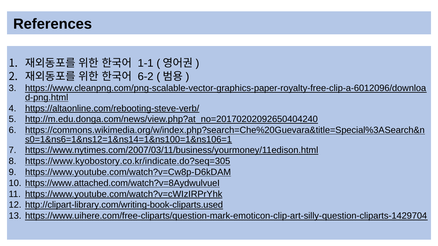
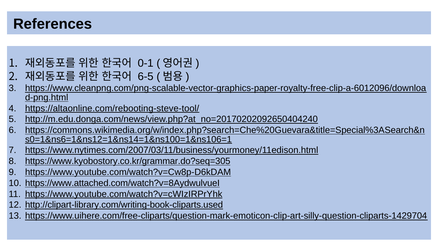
1-1: 1-1 -> 0-1 (146, 63)
6-2: 6-2 -> 6-5 (146, 77)
https://altaonline.com/rebooting-steve-verb/: https://altaonline.com/rebooting-steve-verb/ -> https://altaonline.com/rebooting-steve-tool/ (112, 109)
https://www.kyobostory.co.kr/indicate.do?seq=305: https://www.kyobostory.co.kr/indicate.do?seq=305 -> https://www.kyobostory.co.kr/grammar.do?seq=305 (128, 161)
